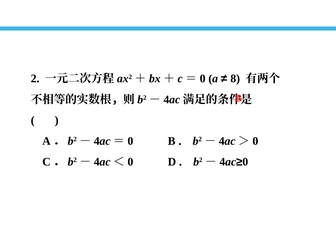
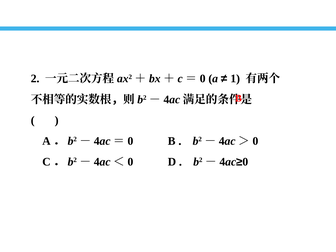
8: 8 -> 1 (235, 79)
